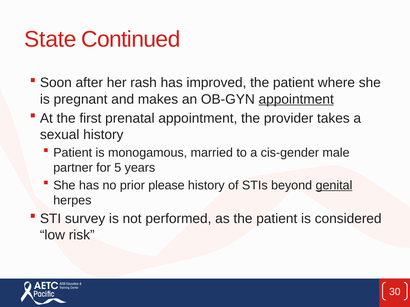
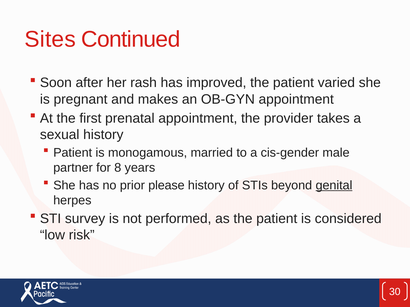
State: State -> Sites (50, 40)
where: where -> varied (336, 83)
appointment underline: present -> none (296, 99)
5: 5 -> 8 (118, 168)
